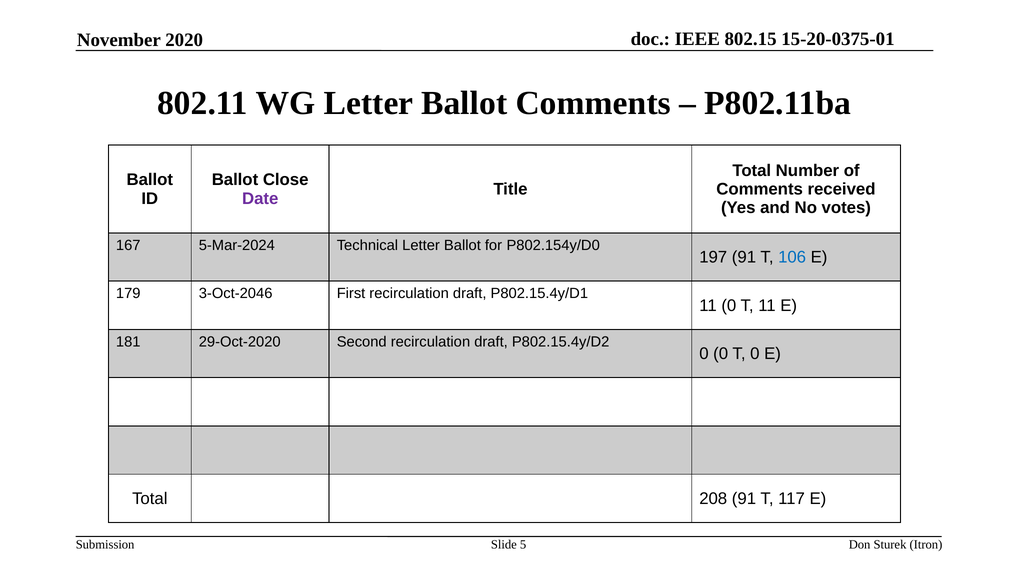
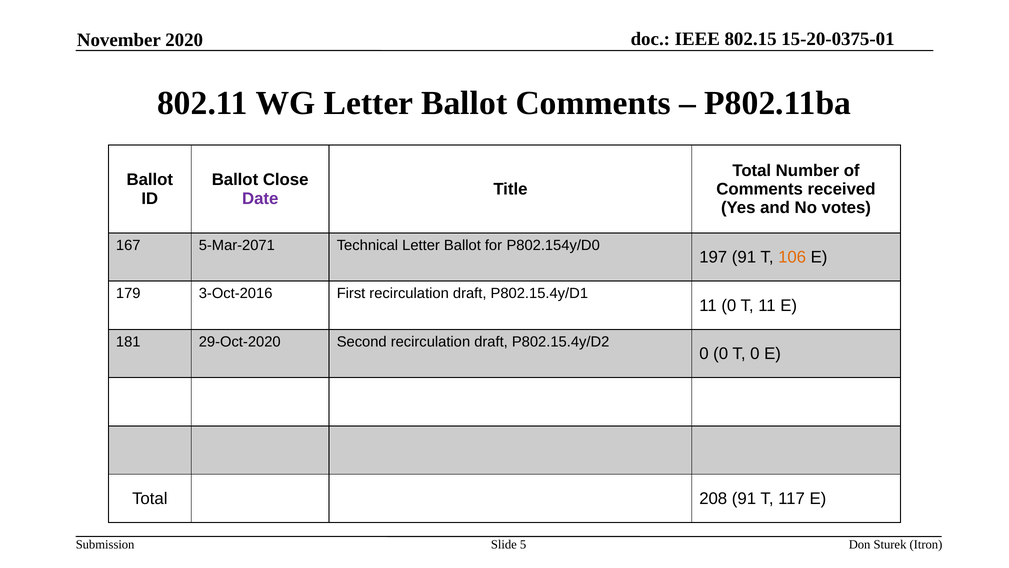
5-Mar-2024: 5-Mar-2024 -> 5-Mar-2071 (237, 245)
106 colour: blue -> orange (792, 257)
3-Oct-2046: 3-Oct-2046 -> 3-Oct-2016 (236, 293)
